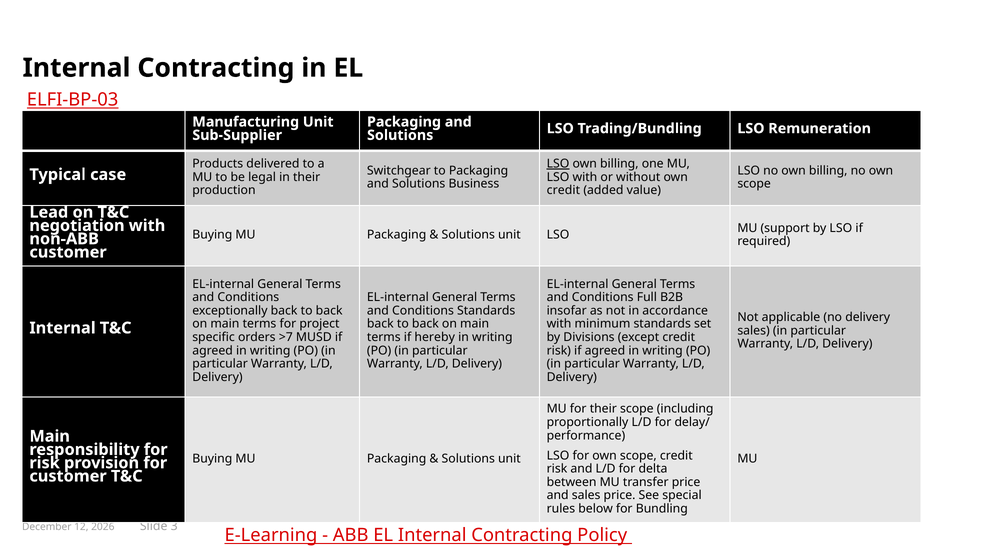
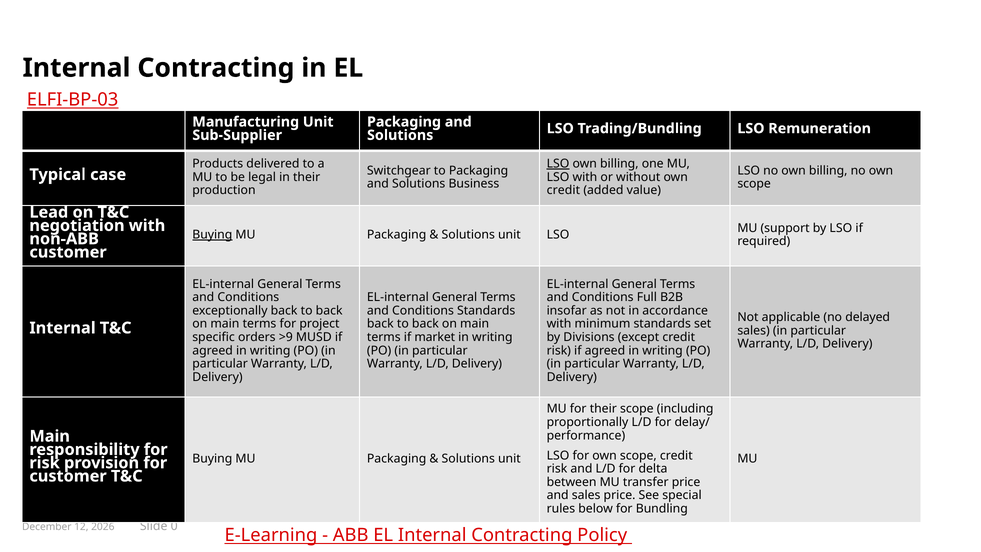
Buying underline: none -> present (212, 235)
no delivery: delivery -> delayed (868, 317)
>7: >7 -> >9 (286, 337)
hereby: hereby -> market (435, 337)
3: 3 -> 0 (174, 526)
